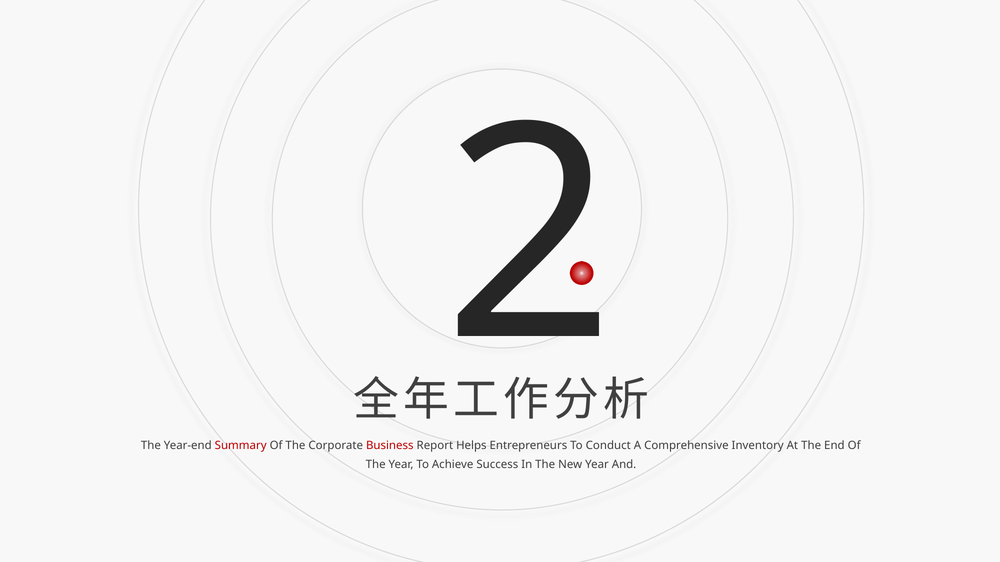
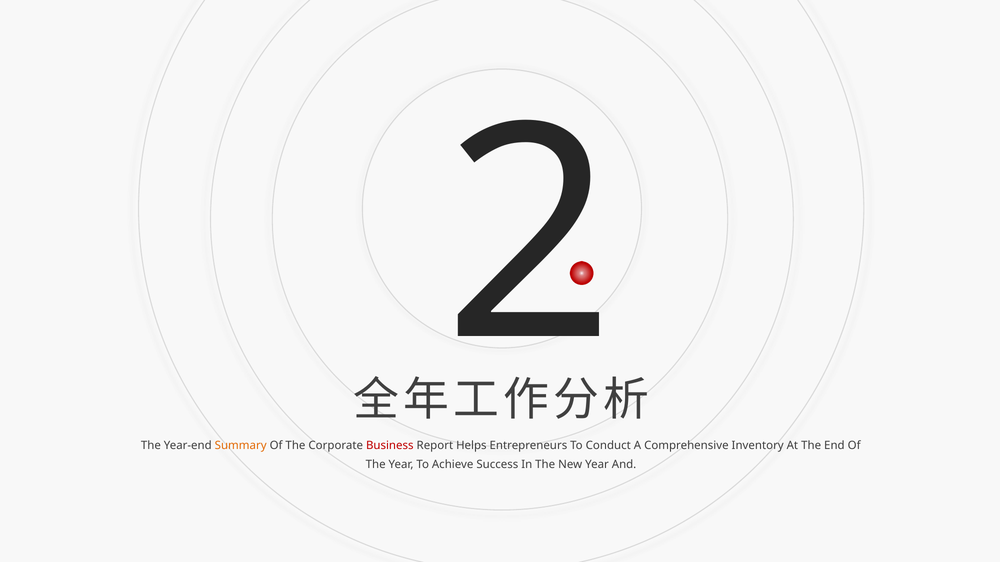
Summary colour: red -> orange (241, 446)
